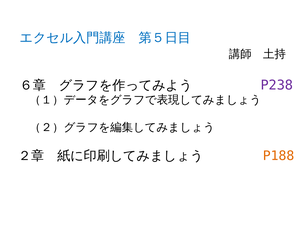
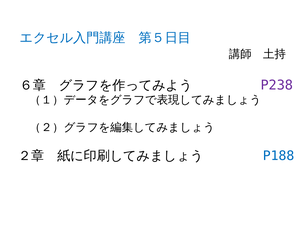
P188 colour: orange -> blue (279, 156)
